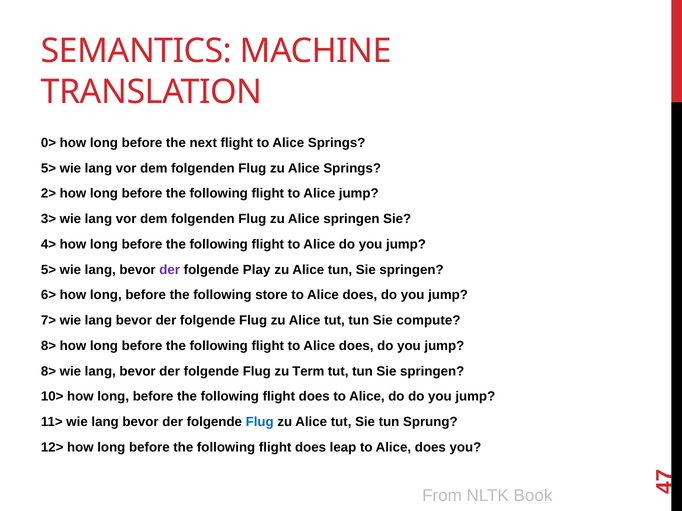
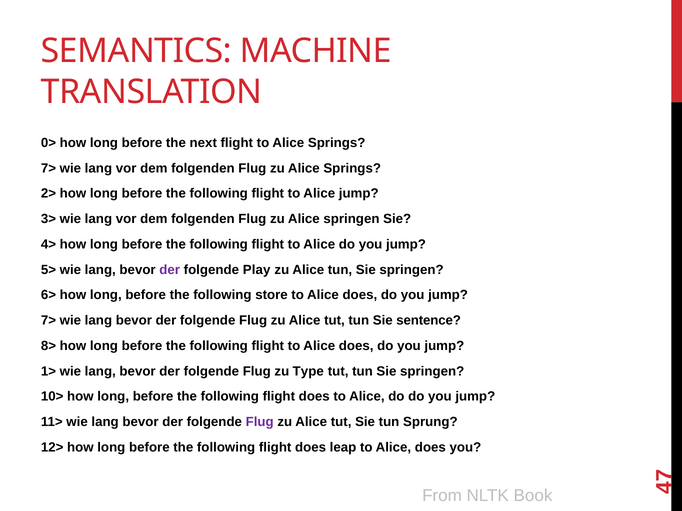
5>: 5> -> 7> (48, 168)
compute: compute -> sentence (429, 321)
8>: 8> -> 1> (48, 372)
Term: Term -> Type (308, 372)
Flug colour: blue -> purple (260, 422)
